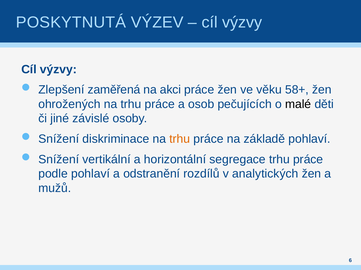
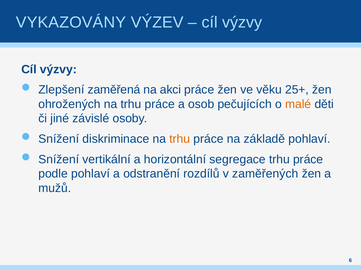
POSKYTNUTÁ: POSKYTNUTÁ -> VYKAZOVÁNY (71, 22)
58+: 58+ -> 25+ (297, 90)
malé colour: black -> orange (298, 104)
analytických: analytických -> zaměřených (265, 174)
